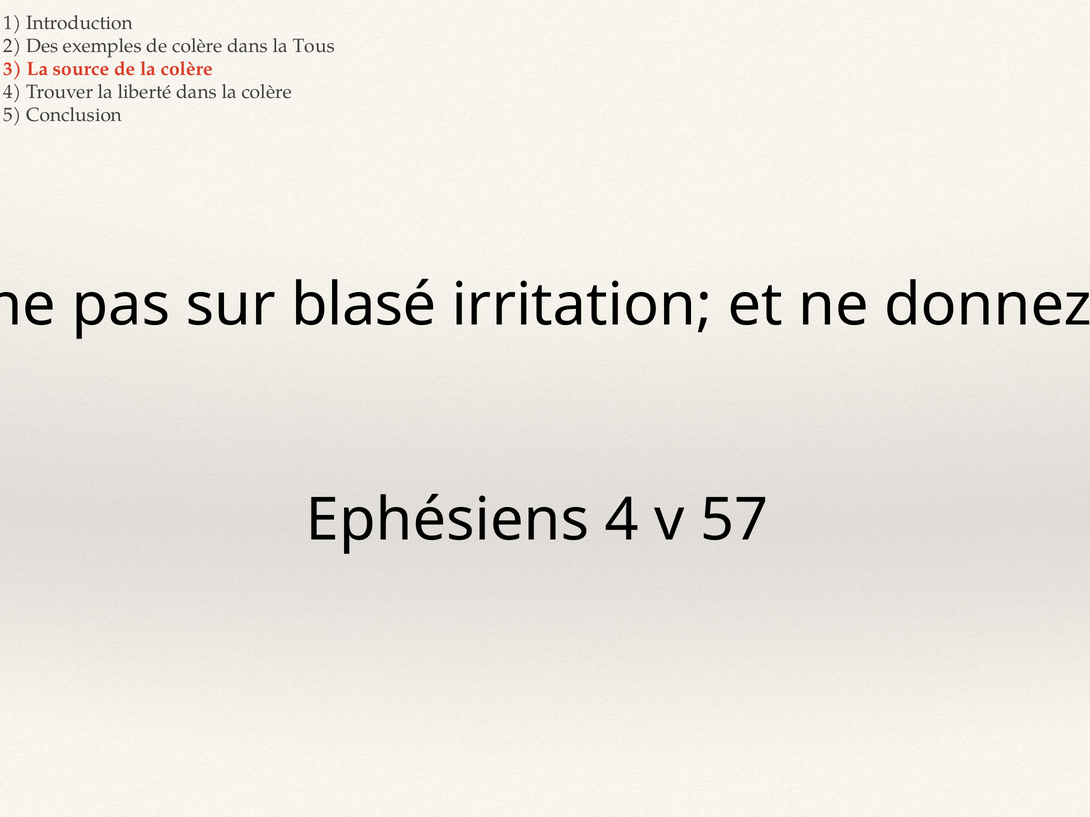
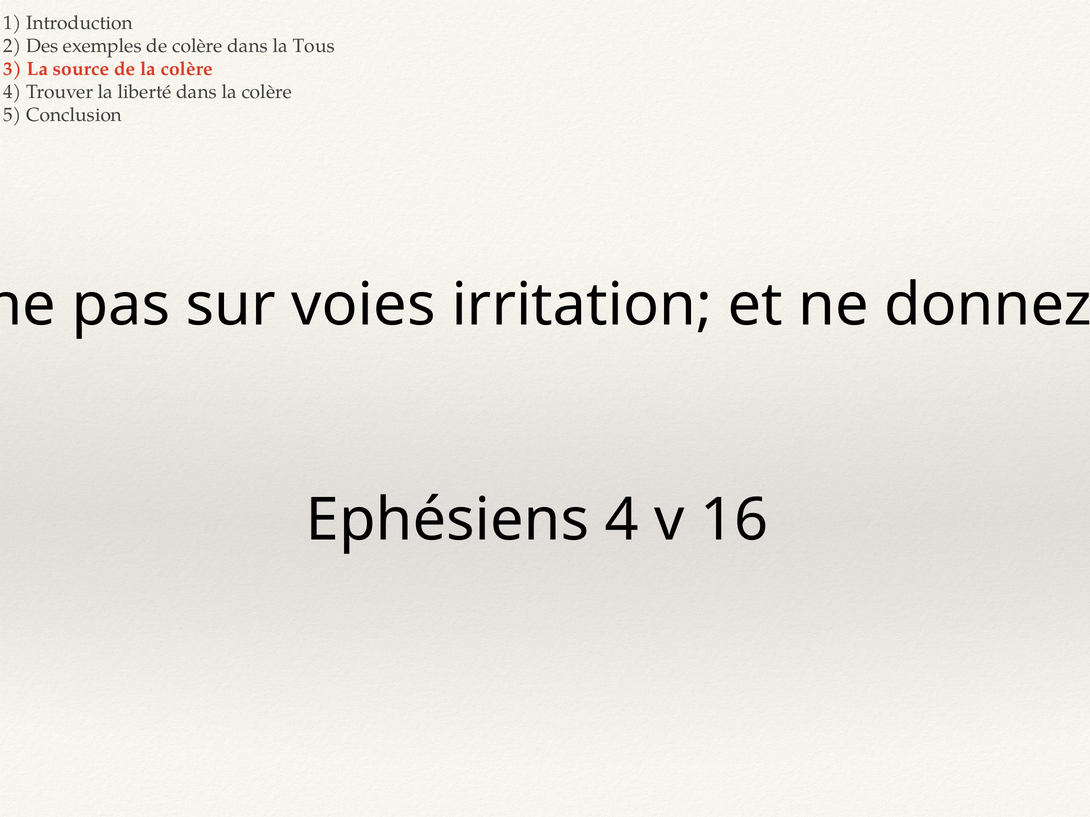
blasé: blasé -> voies (363, 305)
57: 57 -> 16 (734, 521)
